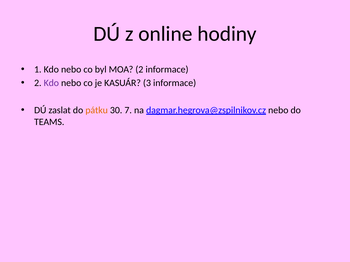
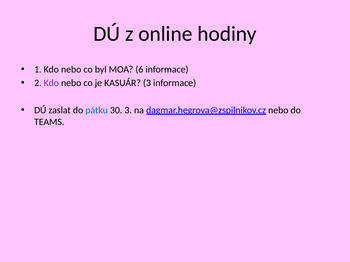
MOA 2: 2 -> 6 (139, 70)
pátku colour: orange -> blue (97, 110)
30 7: 7 -> 3 (128, 110)
